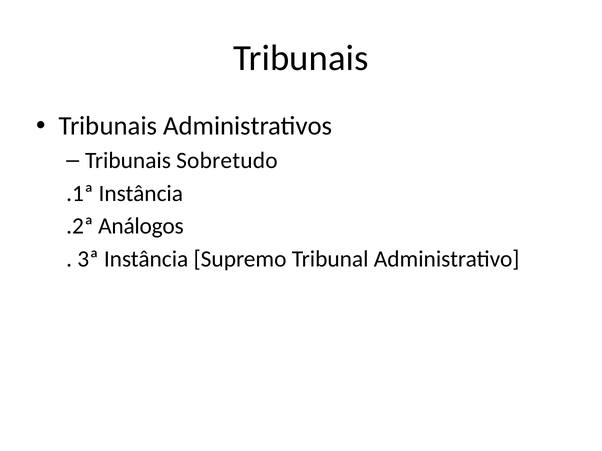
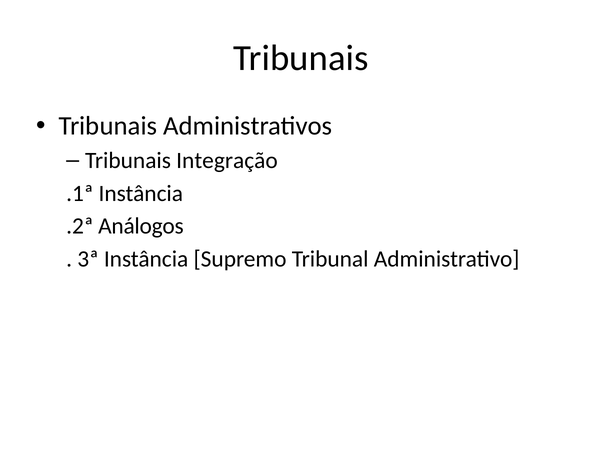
Sobretudo: Sobretudo -> Integração (227, 161)
